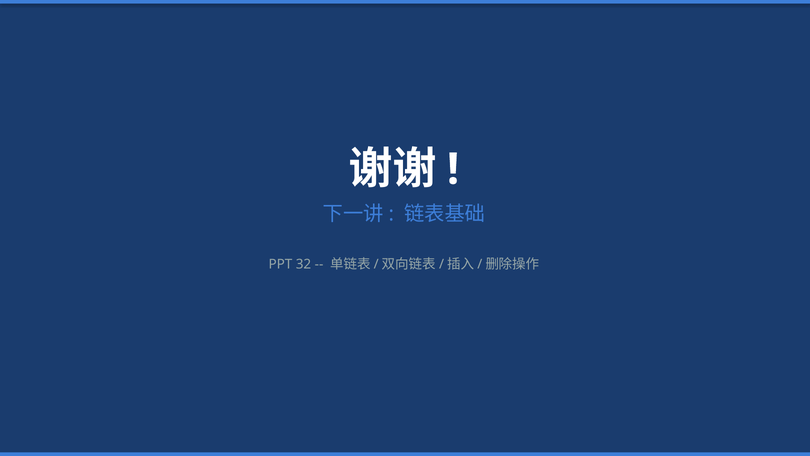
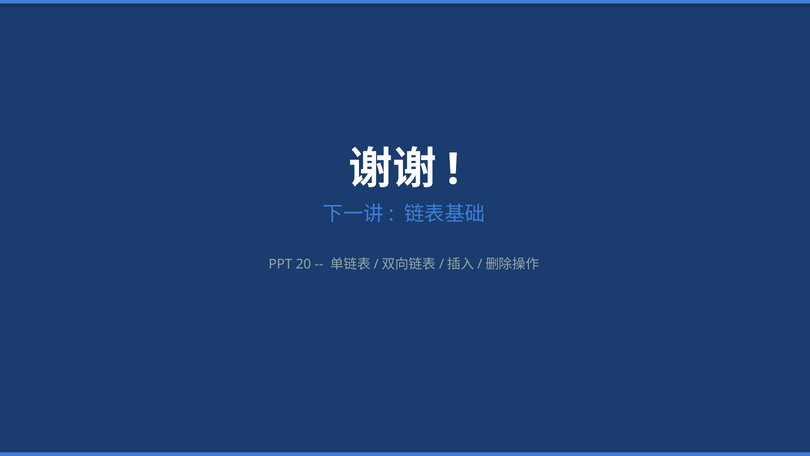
32: 32 -> 20 (303, 264)
